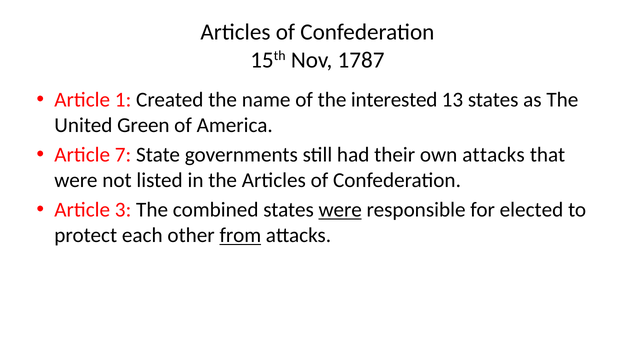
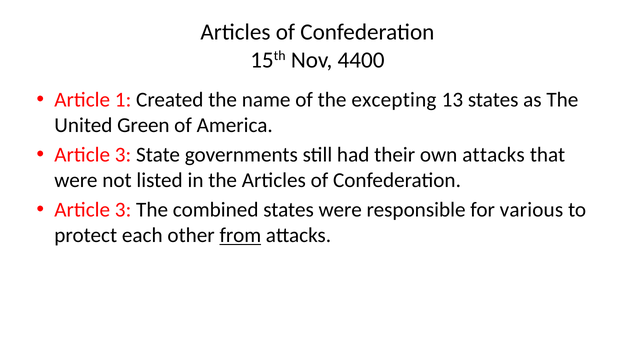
1787: 1787 -> 4400 (361, 60)
interested: interested -> excepting (394, 100)
7: 7 -> 3 (123, 155)
were underline: present -> none (340, 210)
elected: elected -> various (531, 210)
